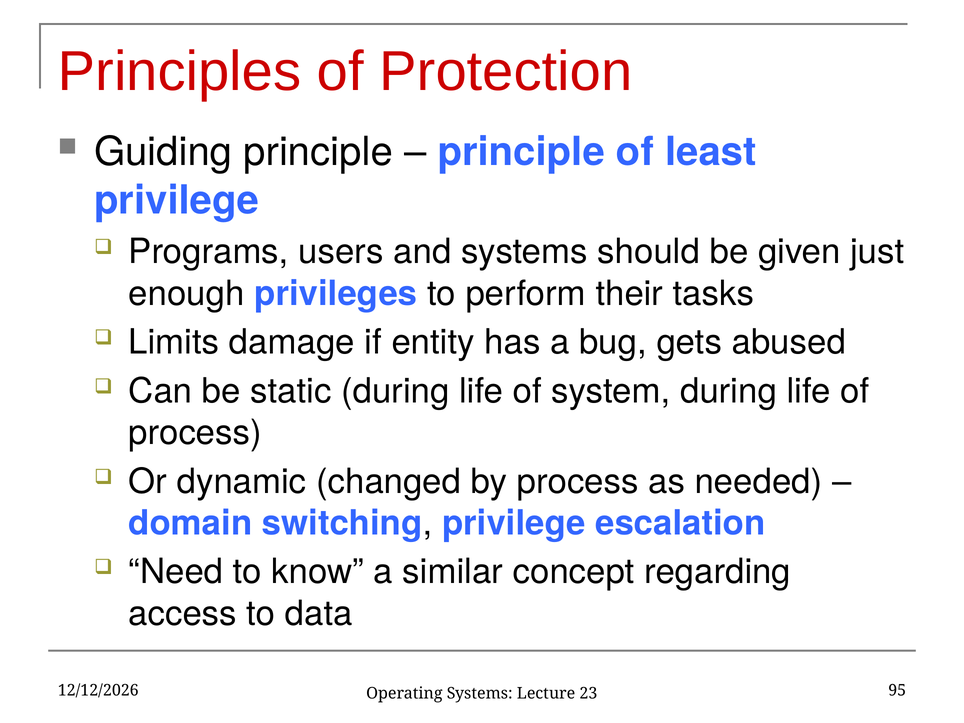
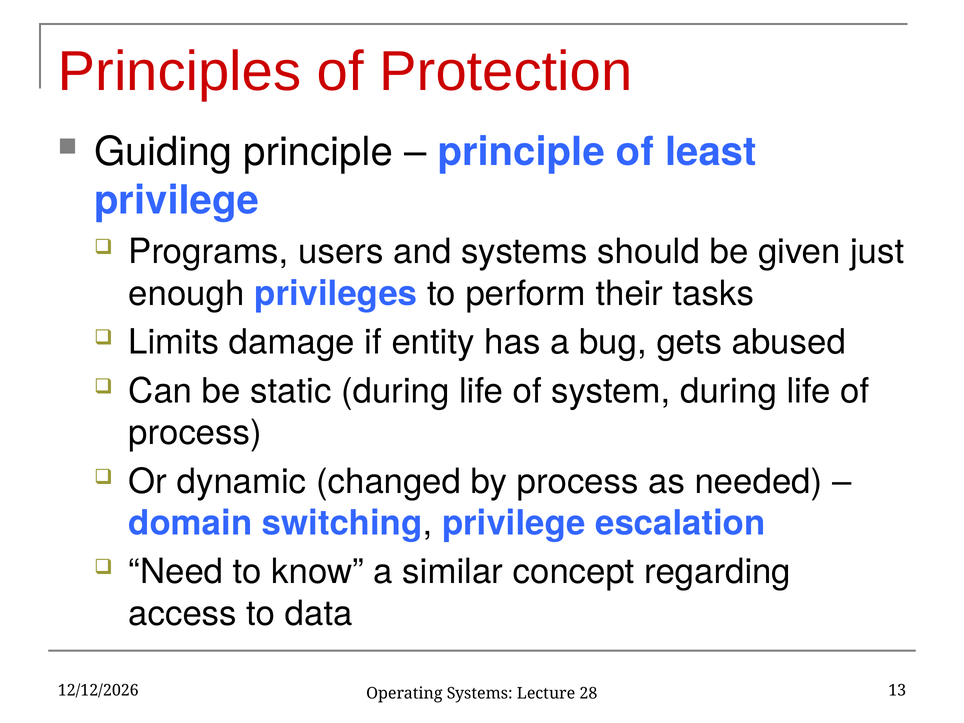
95: 95 -> 13 (897, 690)
23: 23 -> 28 (588, 694)
